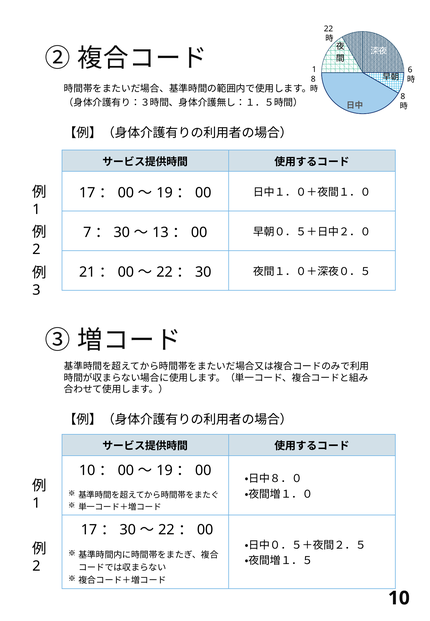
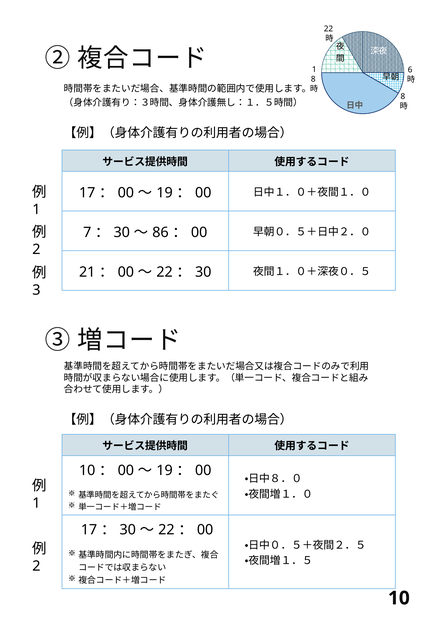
13: 13 -> 86 (160, 232)
